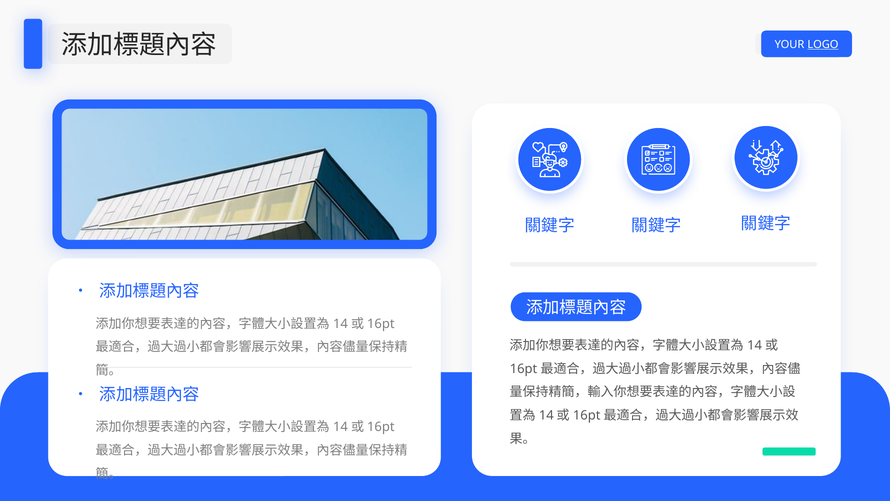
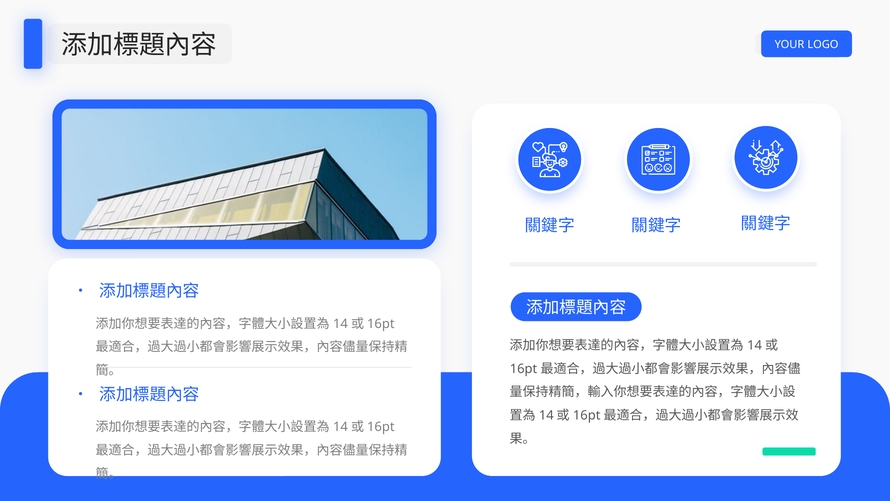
LOGO underline: present -> none (823, 44)
